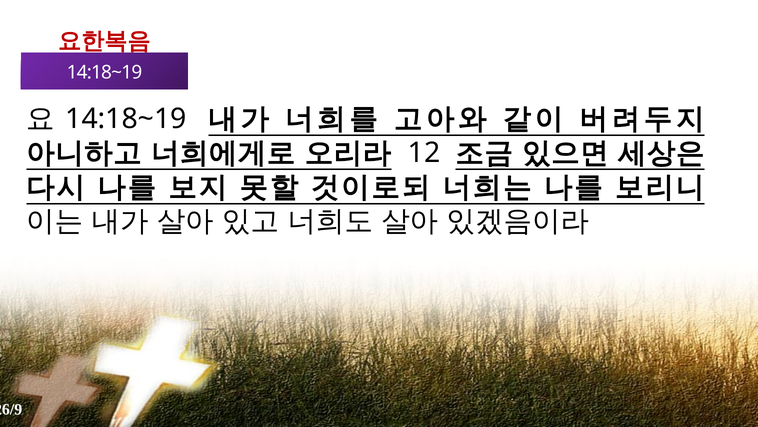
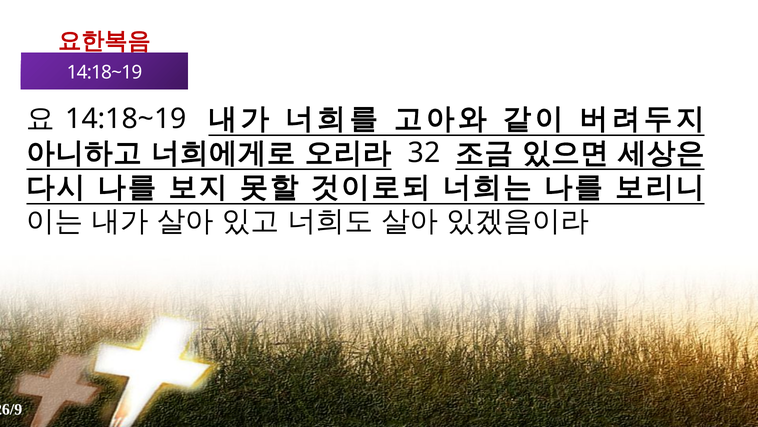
12: 12 -> 32 (424, 153)
